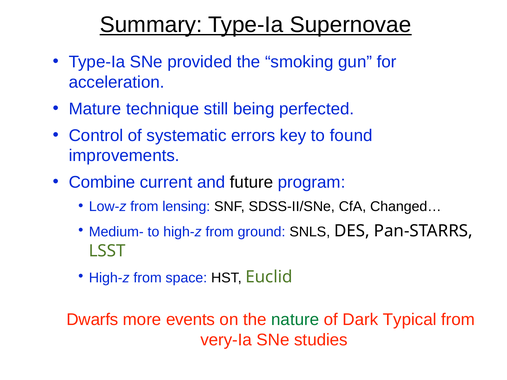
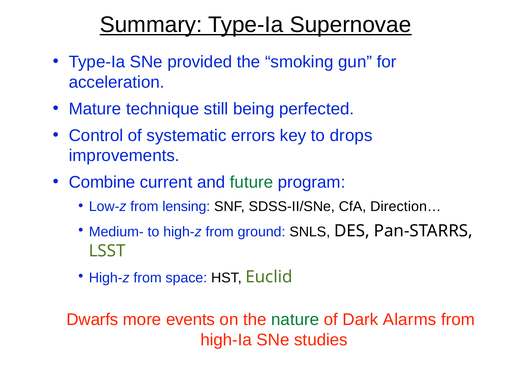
found: found -> drops (351, 136)
future colour: black -> green (252, 182)
Changed…: Changed… -> Direction… (406, 206)
Typical: Typical -> Alarms (410, 320)
very-Ia: very-Ia -> high-Ia (226, 340)
